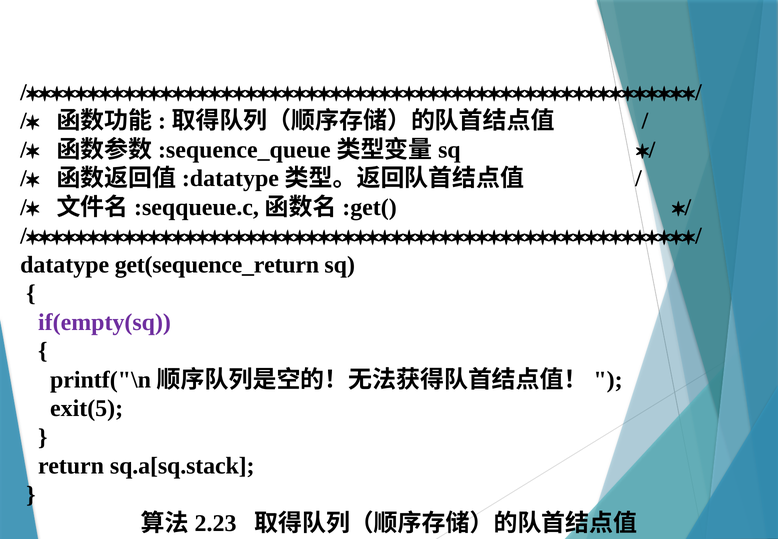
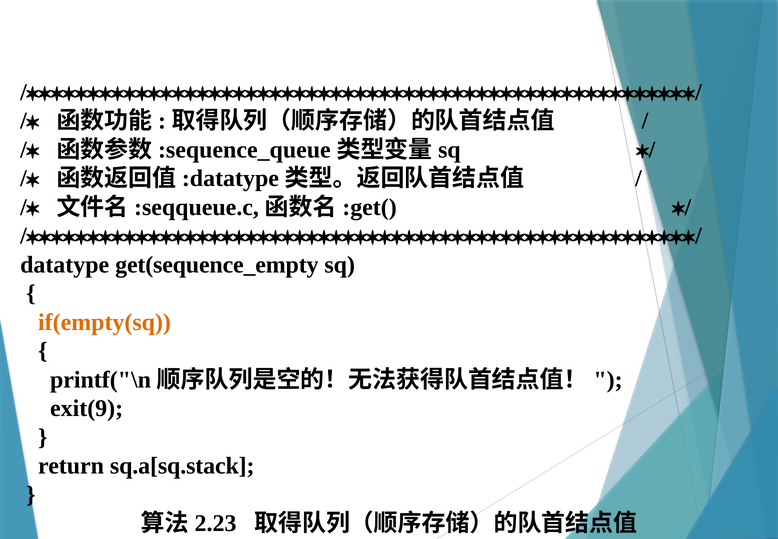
get(sequence_return: get(sequence_return -> get(sequence_empty (217, 264)
if(empty(sq colour: purple -> orange (105, 322)
exit(5: exit(5 -> exit(9 (87, 408)
